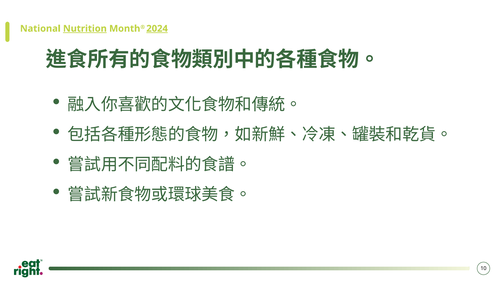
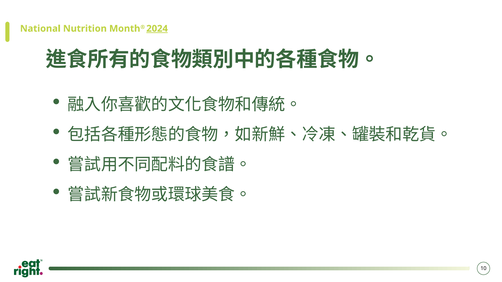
Nutrition underline: present -> none (85, 29)
